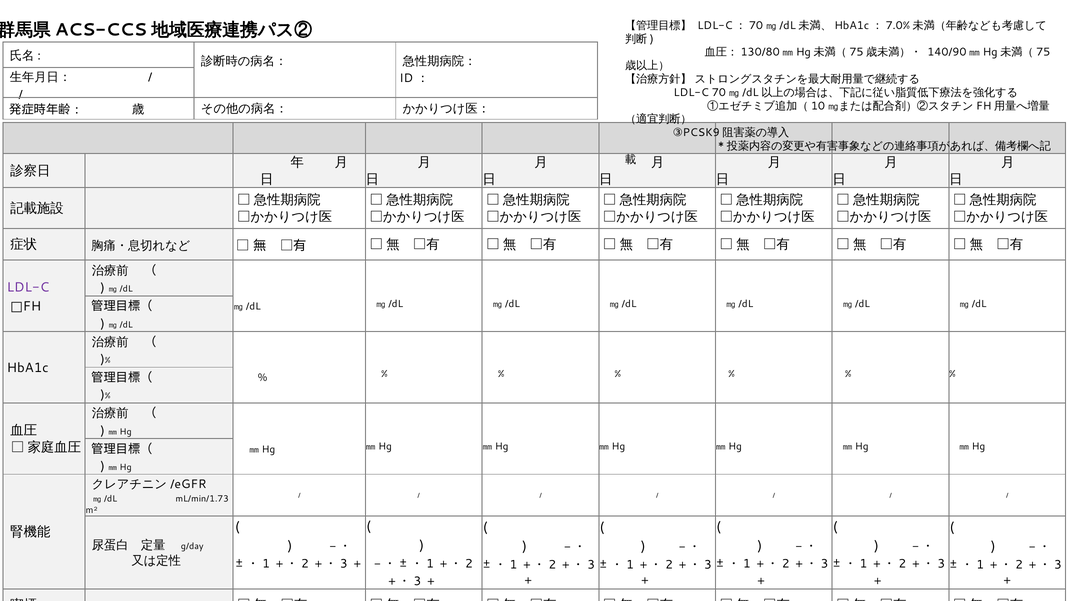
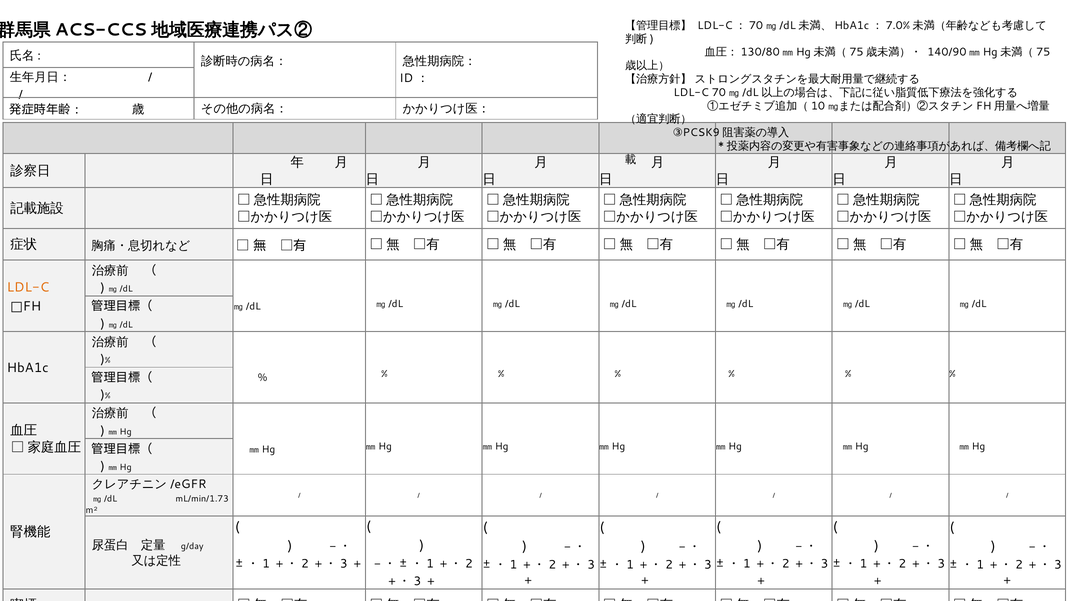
LDL-C colour: purple -> orange (28, 287)
